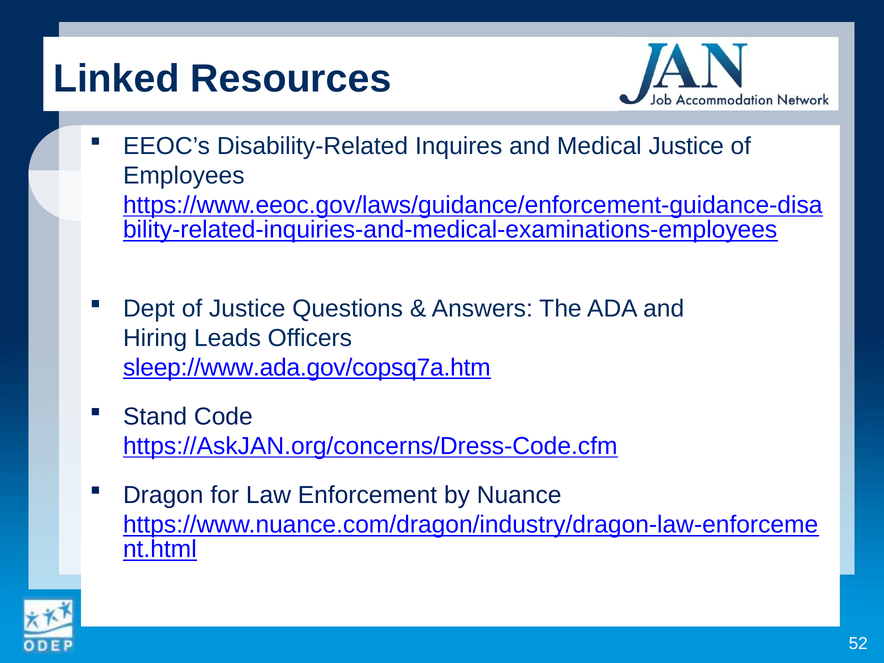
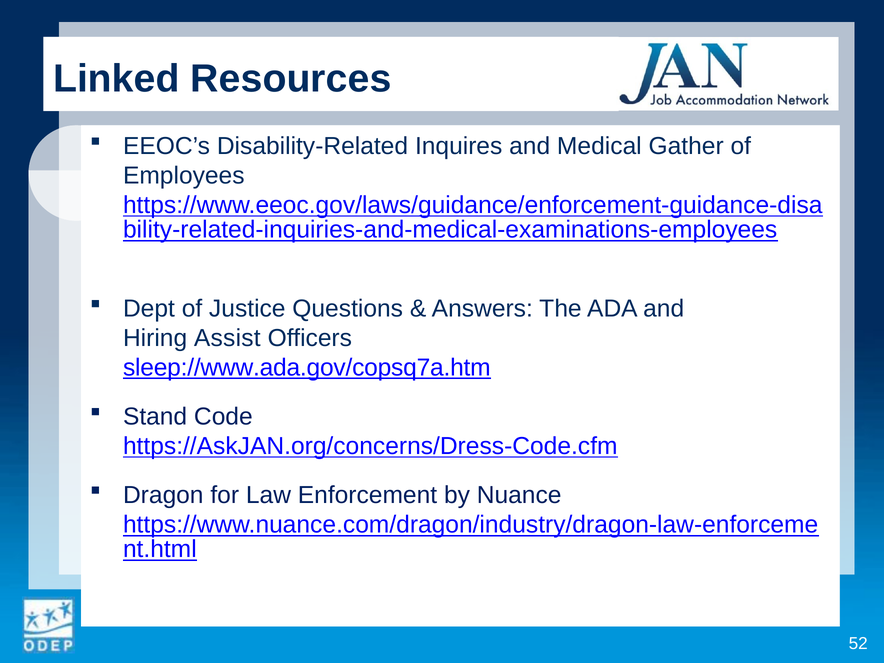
Medical Justice: Justice -> Gather (686, 146)
Leads: Leads -> Assist (227, 338)
